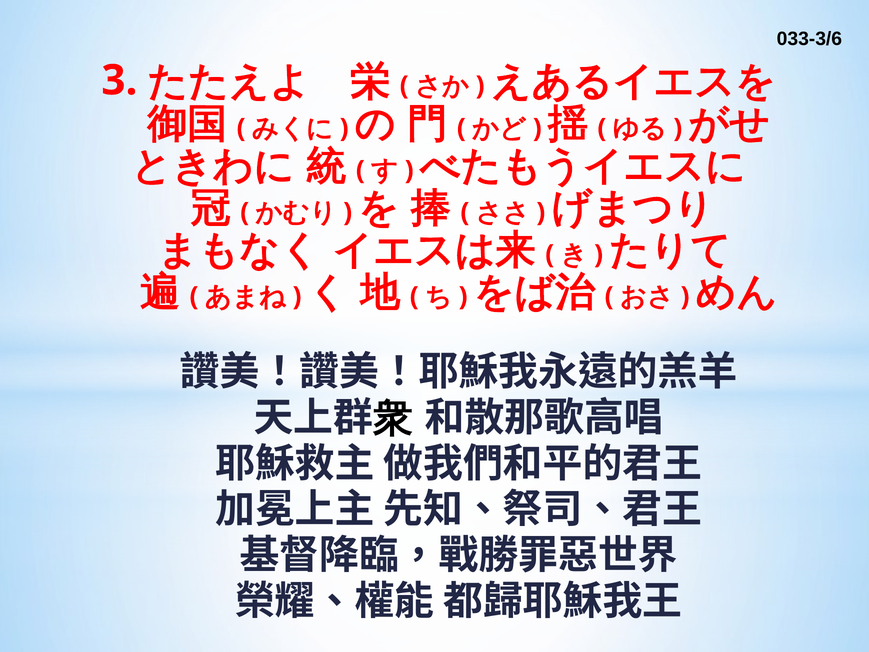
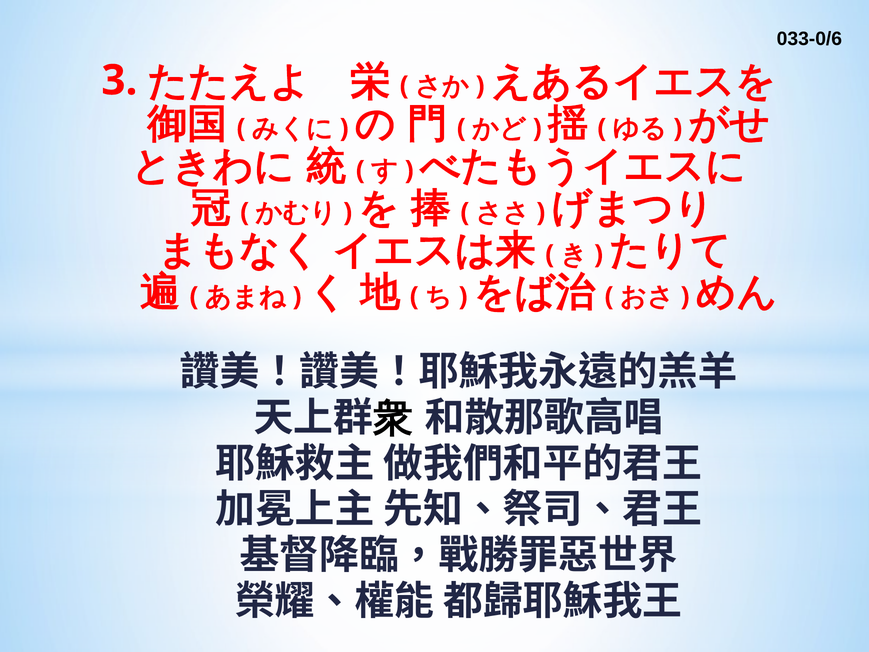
033-3/6: 033-3/6 -> 033-0/6 (809, 39)
